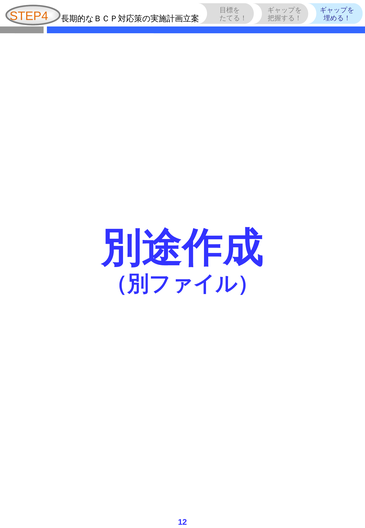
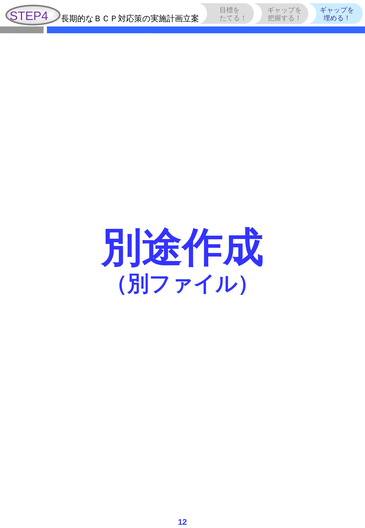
STEP4 colour: orange -> purple (29, 16)
